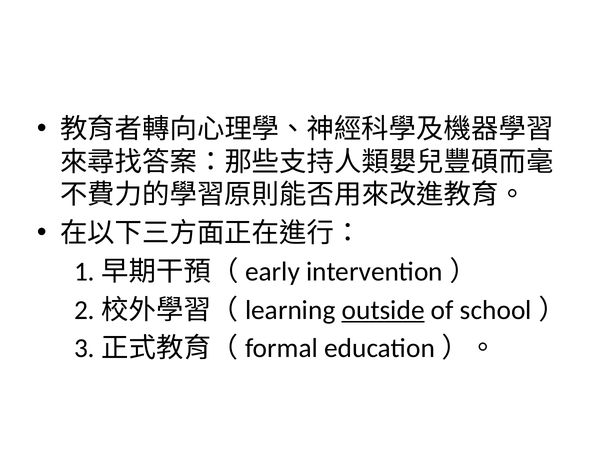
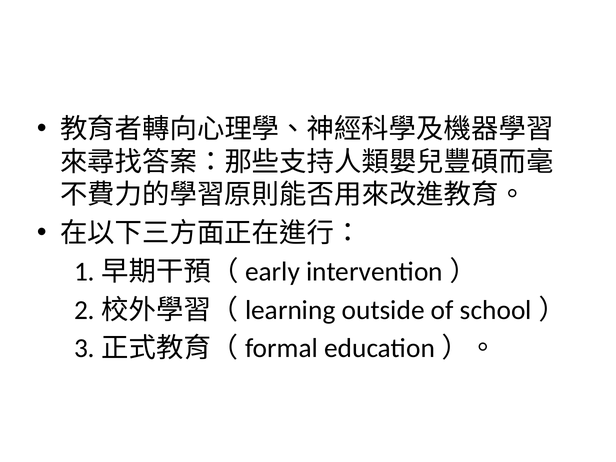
outside underline: present -> none (383, 310)
